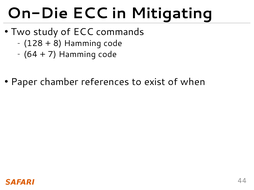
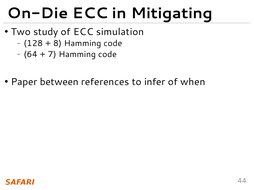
commands: commands -> simulation (120, 32)
chamber: chamber -> between (59, 82)
exist: exist -> infer (155, 82)
